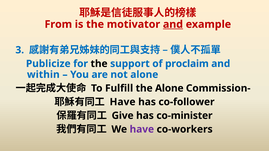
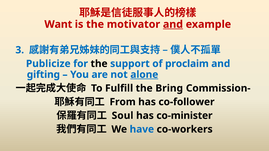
From: From -> Want (58, 24)
within: within -> gifting (43, 75)
alone underline: none -> present (144, 75)
the Alone: Alone -> Bring (169, 88)
Have: Have -> From (123, 102)
Give: Give -> Soul (123, 116)
have colour: purple -> blue (142, 130)
